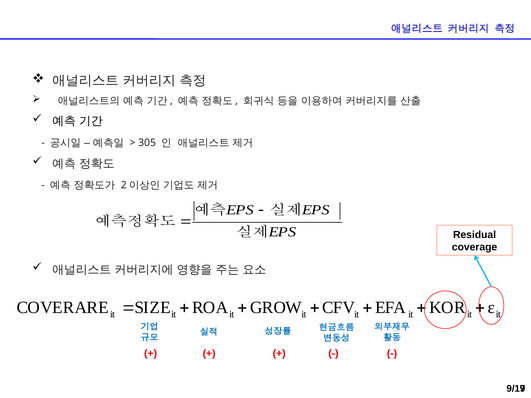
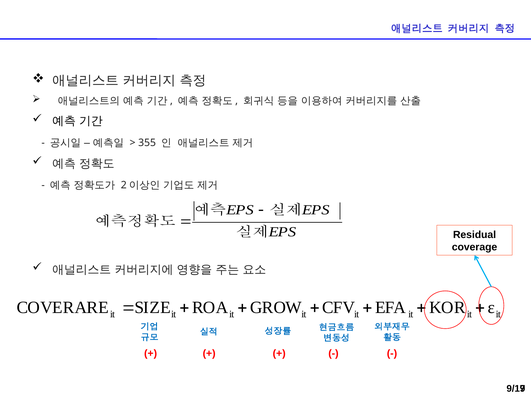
305: 305 -> 355 (147, 143)
